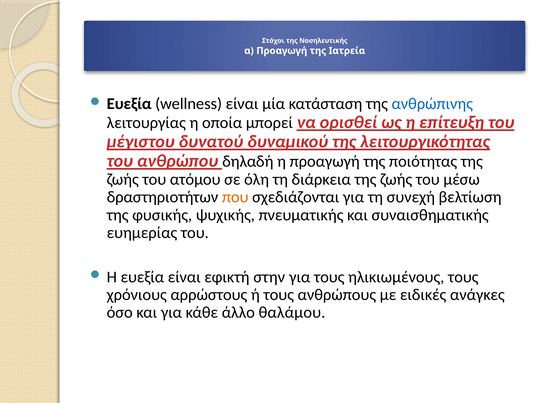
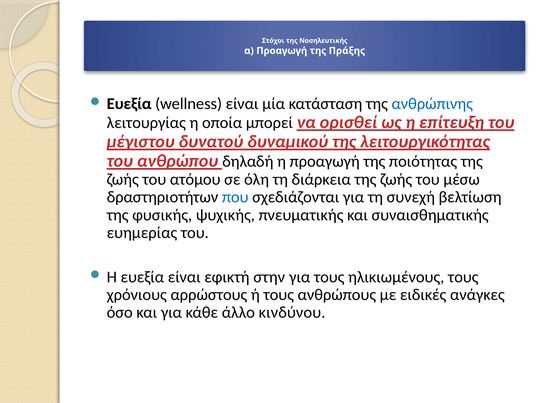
Ιατρεία: Ιατρεία -> Πράξης (347, 51)
που colour: orange -> blue (235, 197)
θαλάμου: θαλάμου -> κινδύνου (292, 313)
